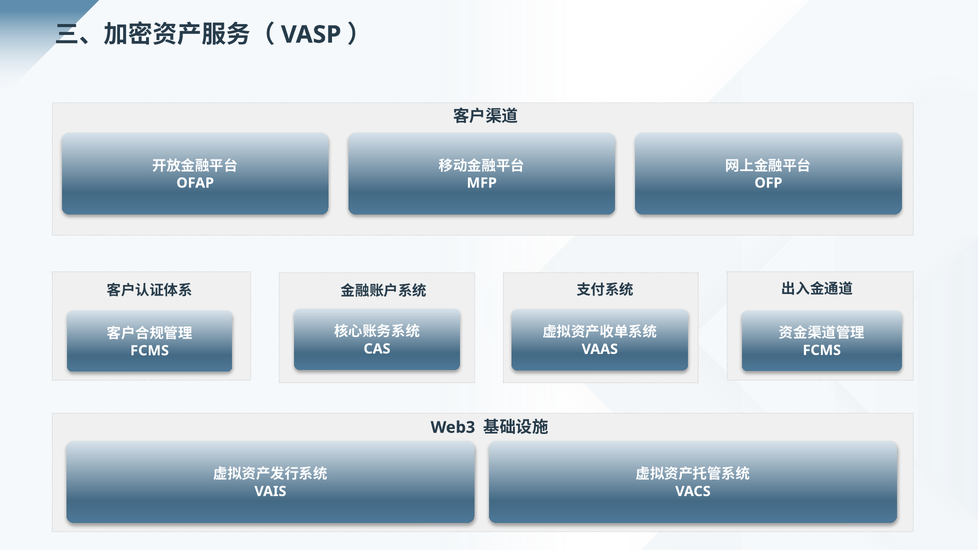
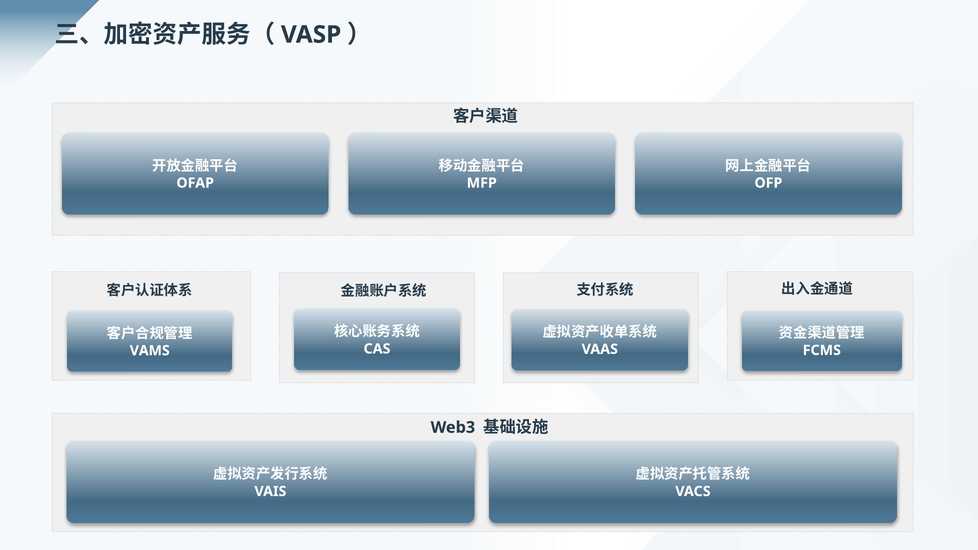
FCMS: FCMS -> VAMS (150, 351)
